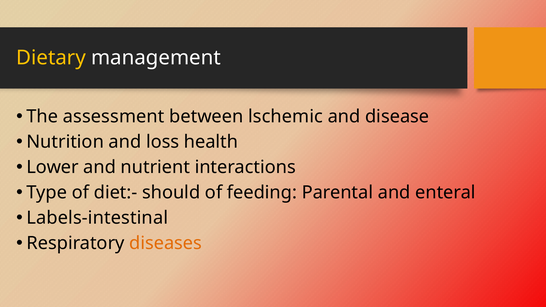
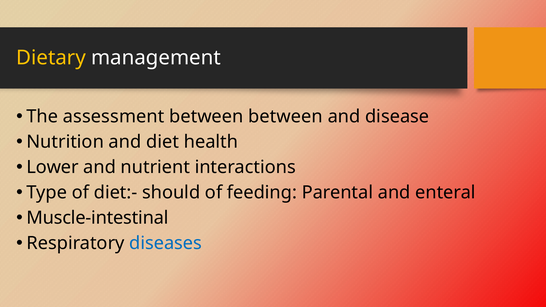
between lschemic: lschemic -> between (286, 116)
loss: loss -> diet (163, 142)
Labels-intestinal: Labels-intestinal -> Muscle-intestinal (97, 218)
diseases colour: orange -> blue (166, 243)
